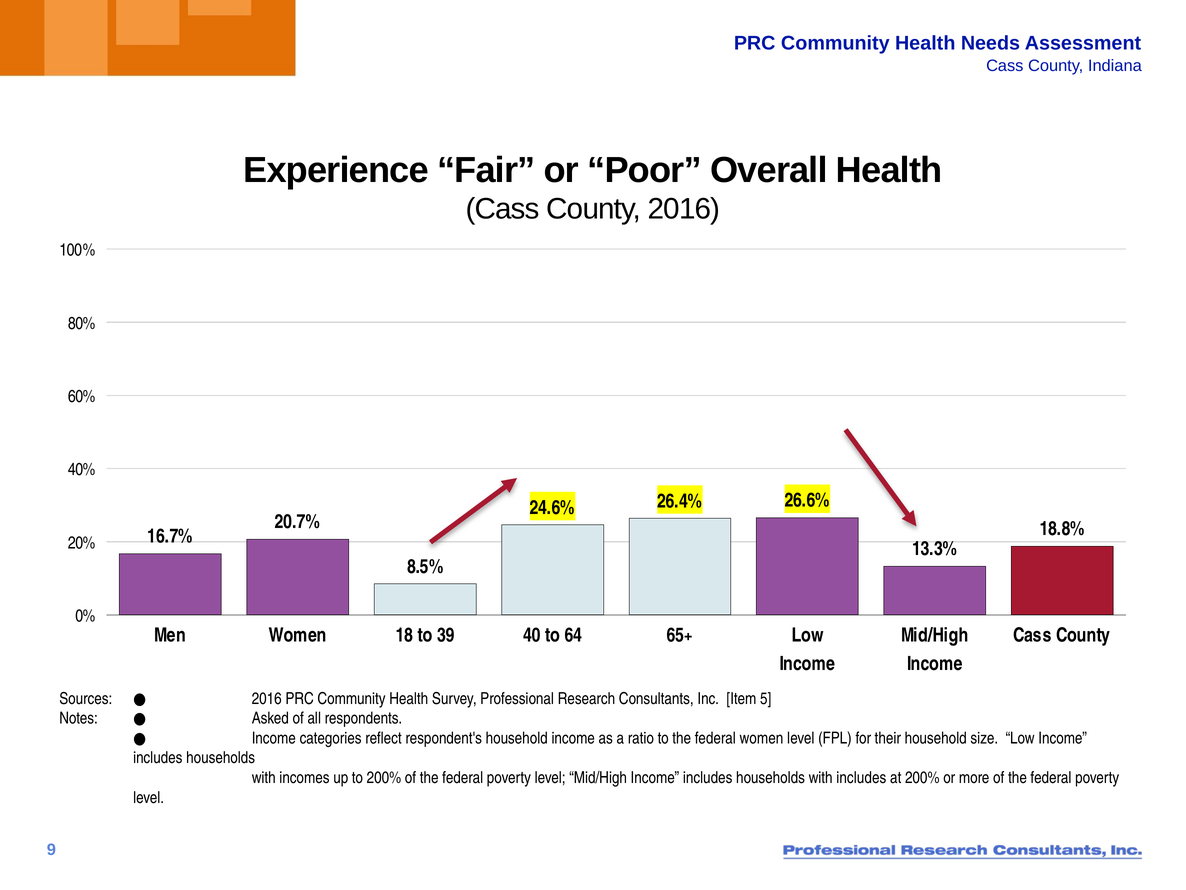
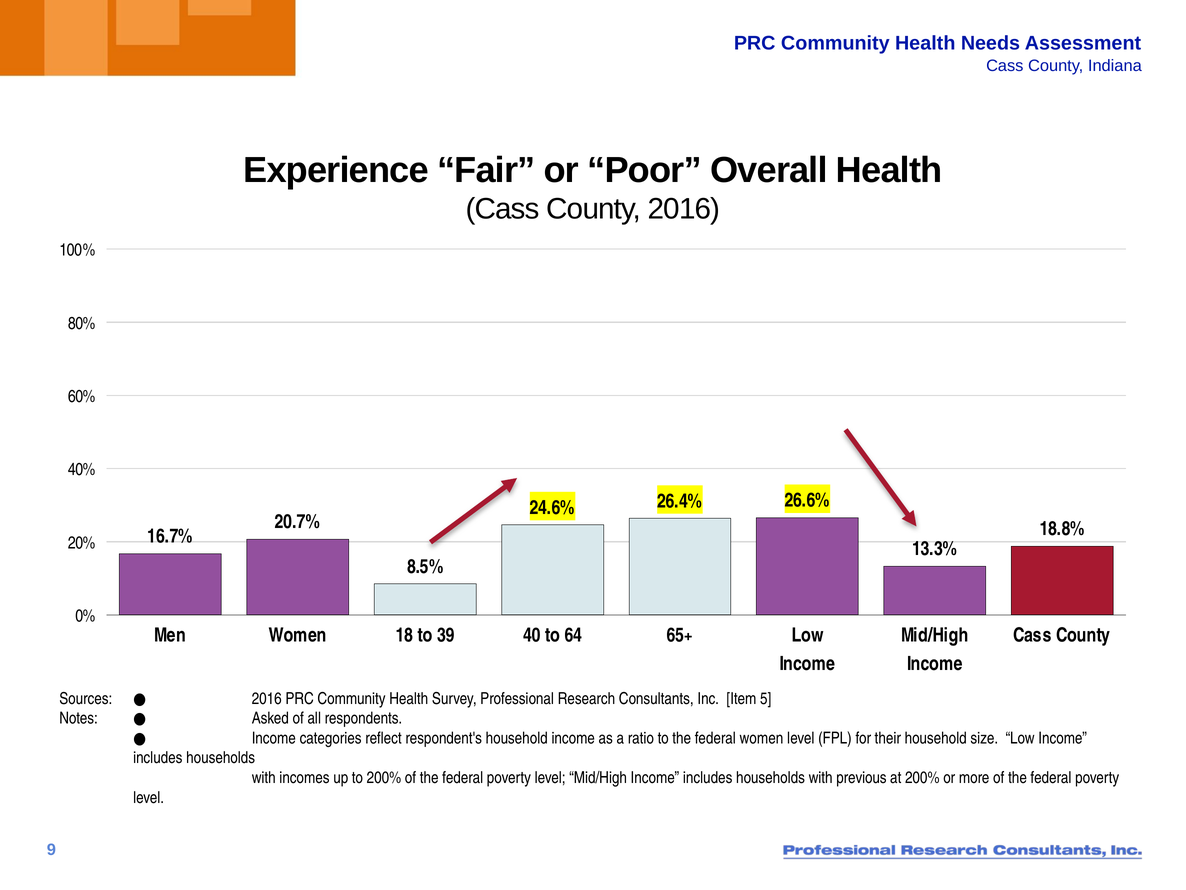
with includes: includes -> previous (861, 777)
